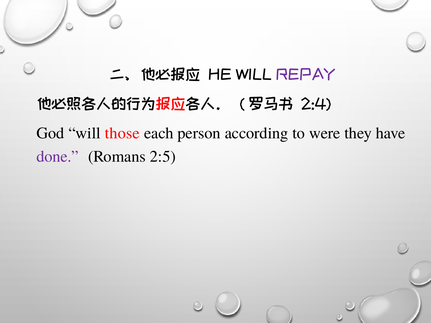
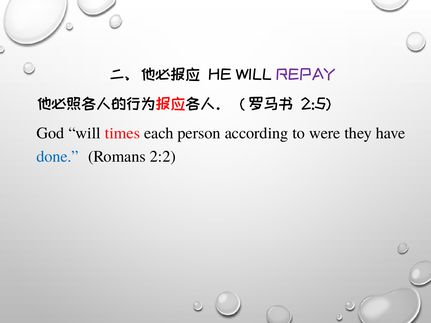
2:4: 2:4 -> 2:5 (316, 104)
those: those -> times (122, 133)
done colour: purple -> blue (58, 157)
2:5: 2:5 -> 2:2 (163, 157)
